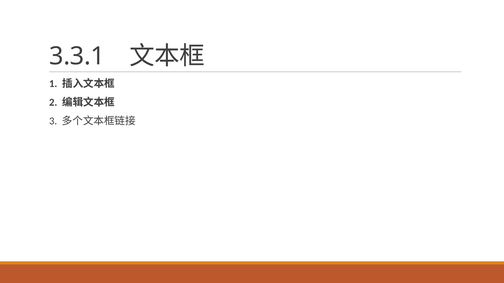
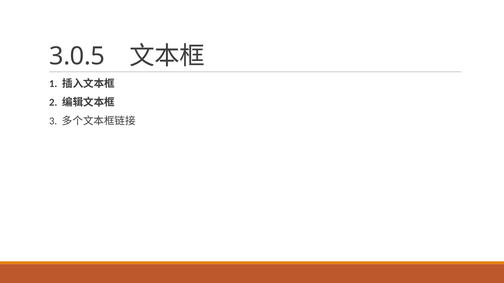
3.3.1: 3.3.1 -> 3.0.5 (77, 56)
